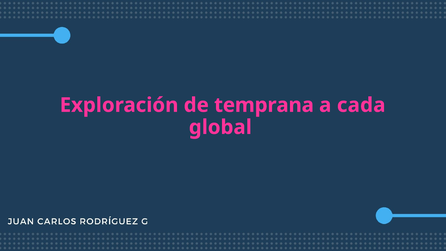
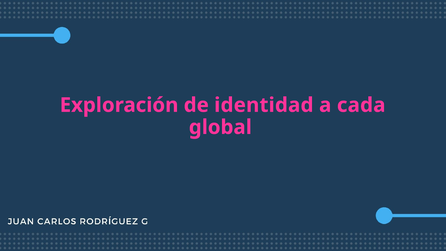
temprana: temprana -> identidad (264, 105)
